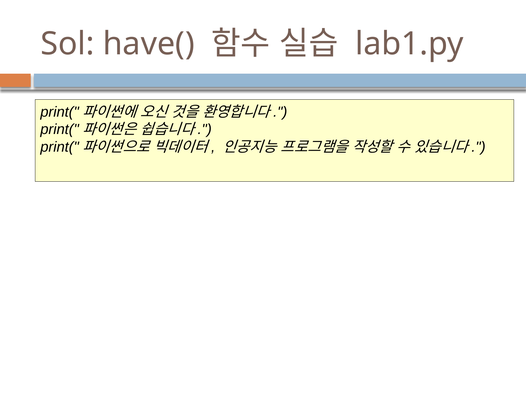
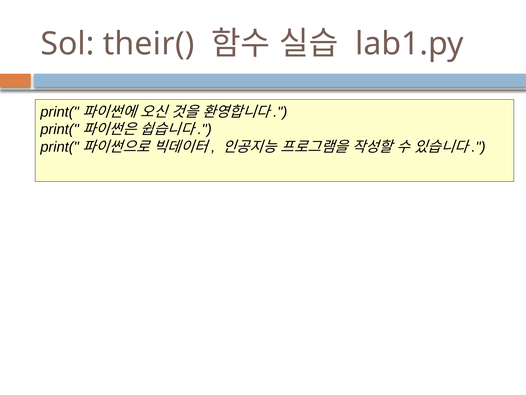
have(: have( -> their( (149, 44)
